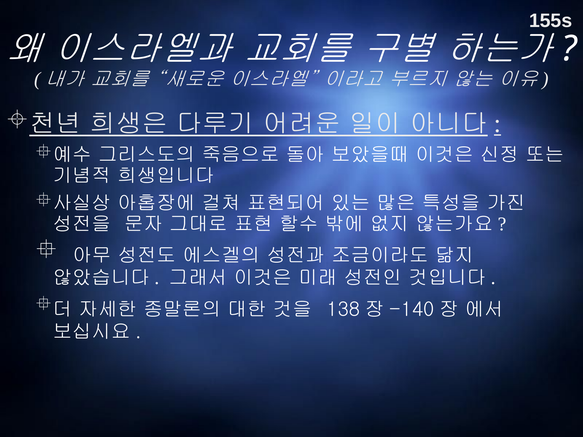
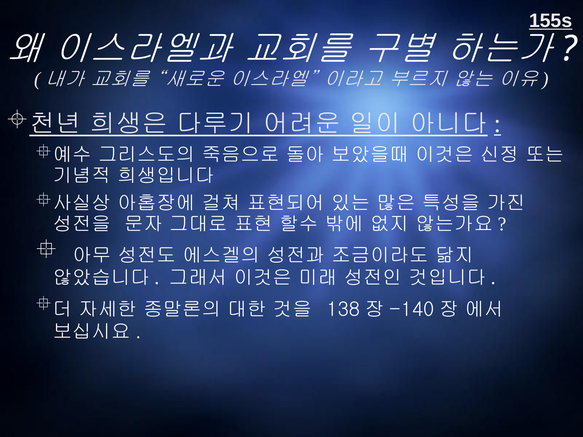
155s underline: none -> present (551, 21)
